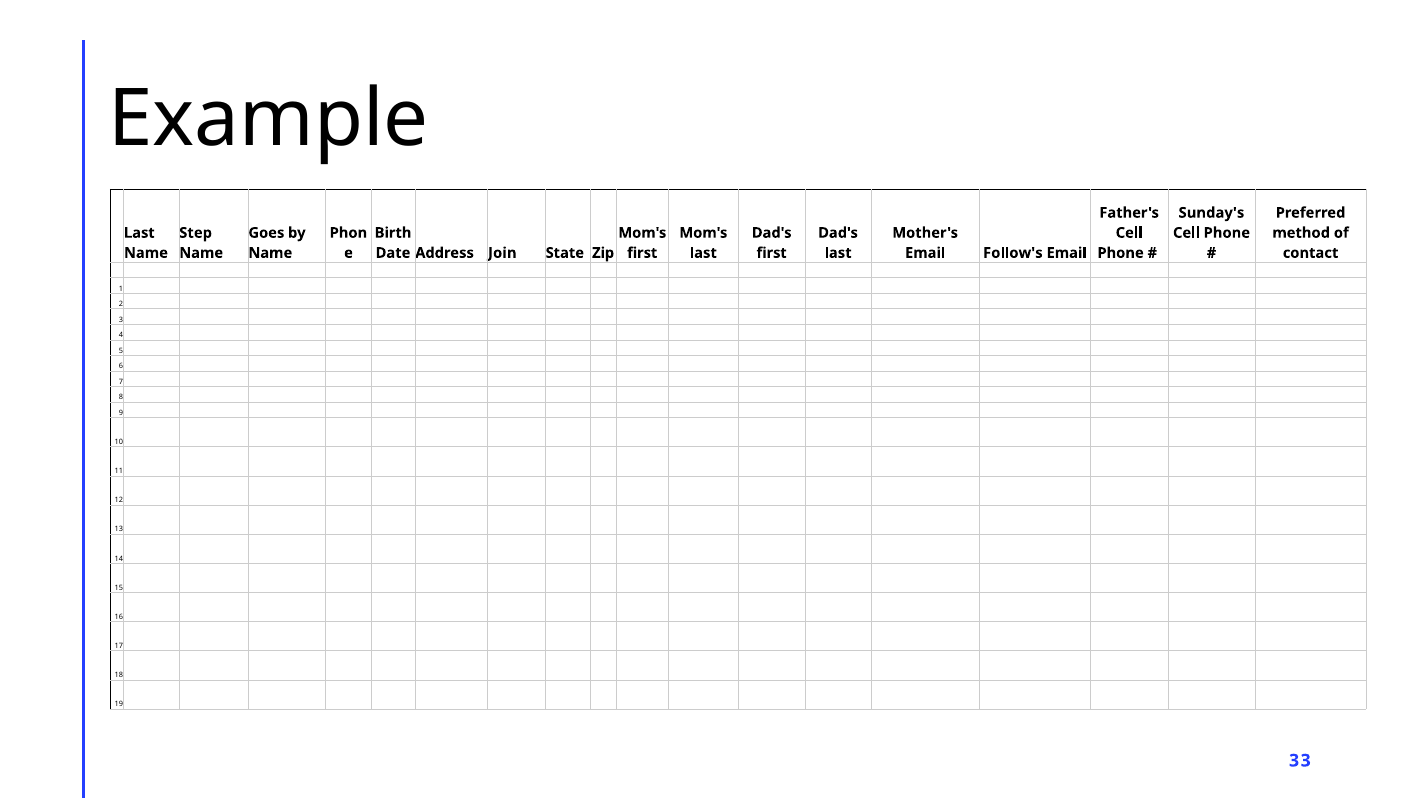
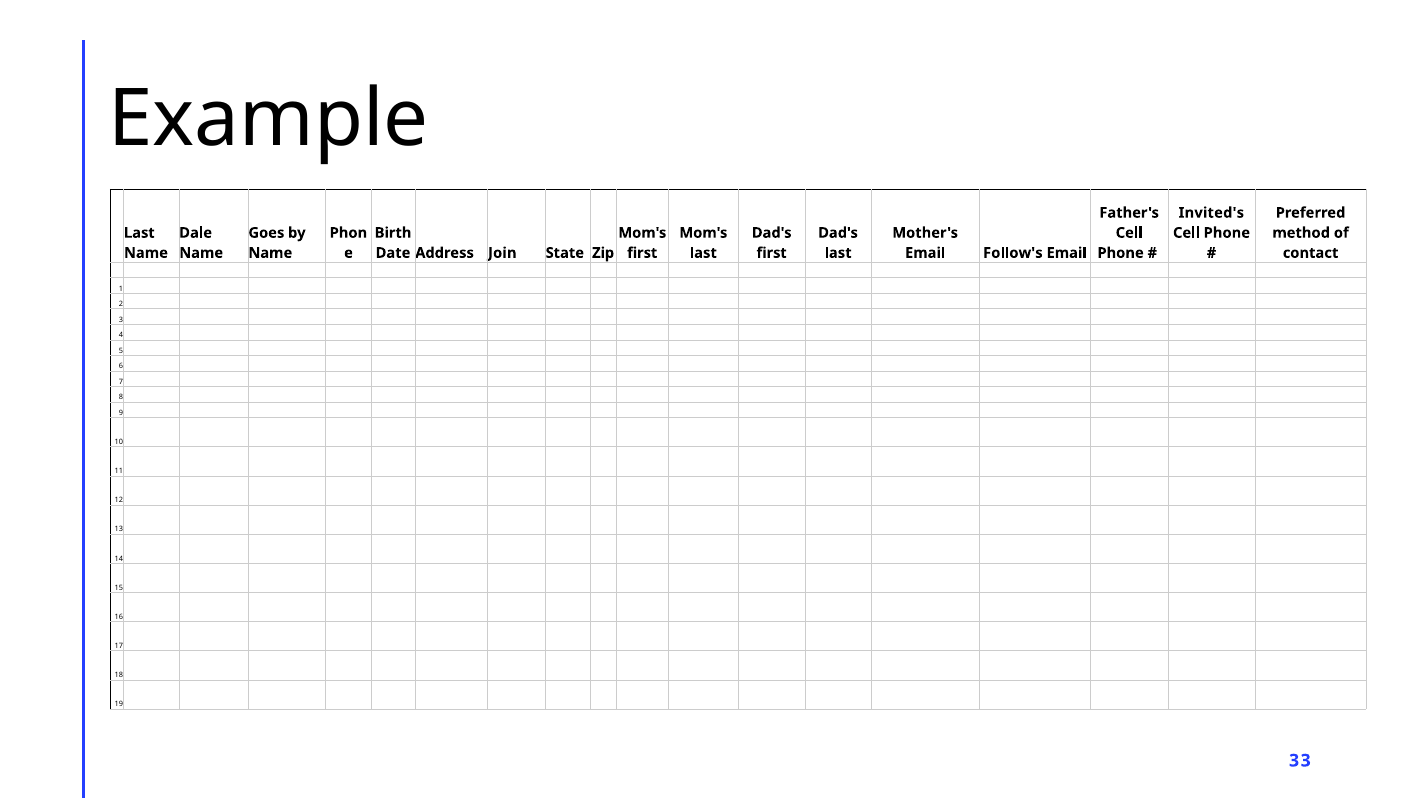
Sunday's: Sunday's -> Invited's (1211, 213)
Step: Step -> Dale (196, 233)
